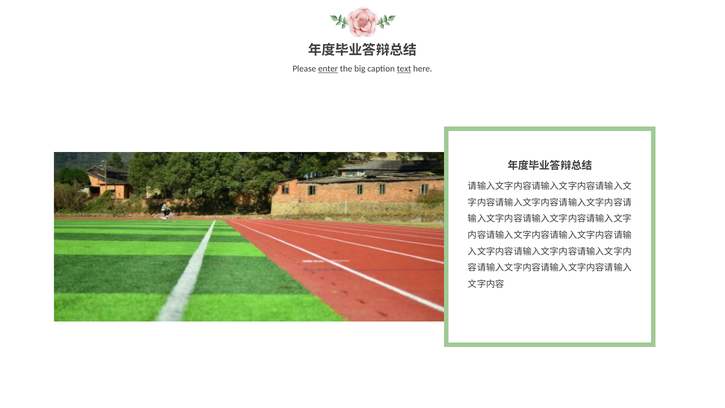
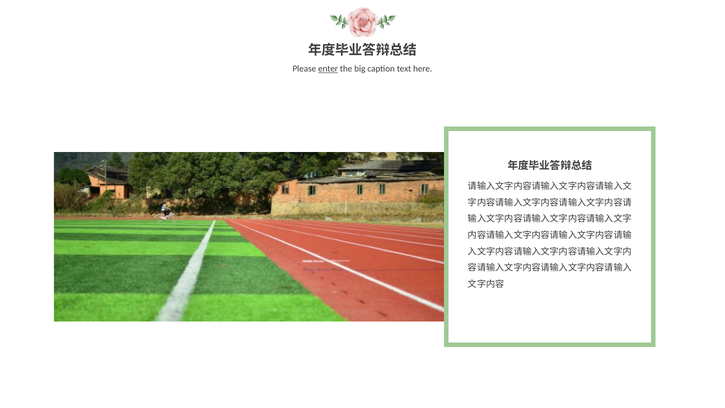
text underline: present -> none (404, 69)
